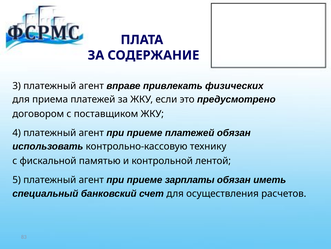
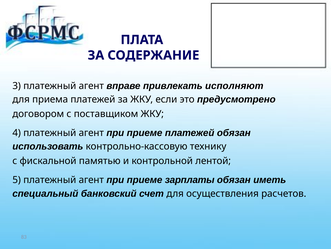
физических: физических -> исполняют (234, 86)
